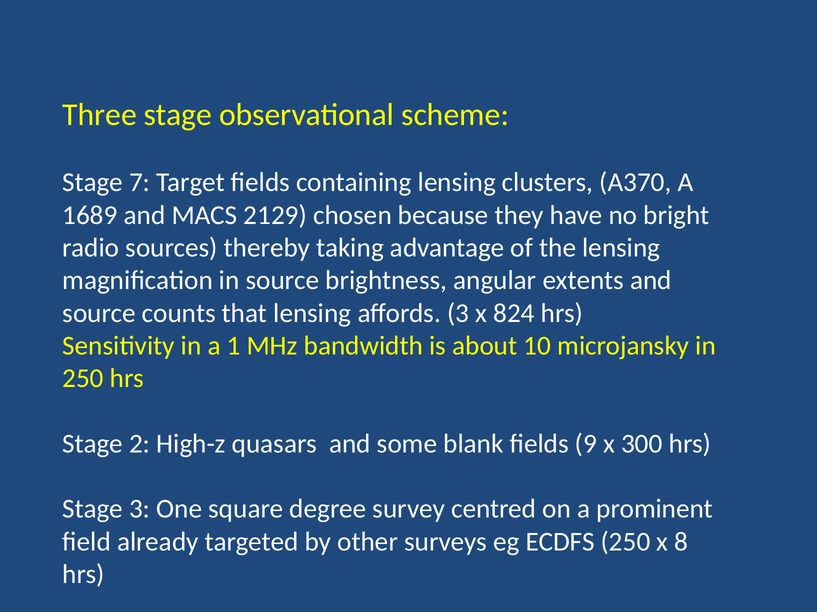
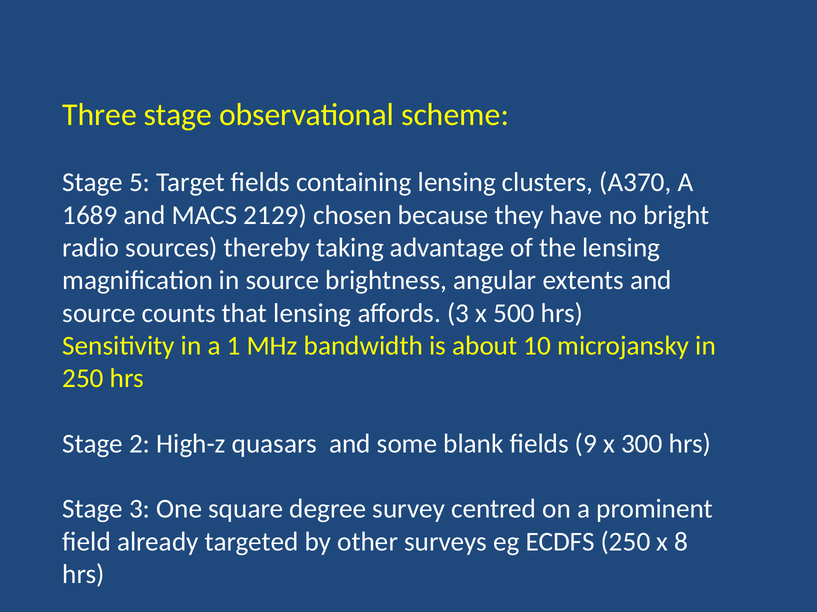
7: 7 -> 5 (140, 183)
824: 824 -> 500 (514, 313)
